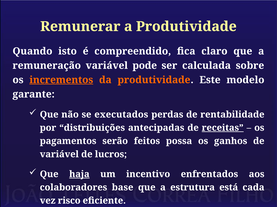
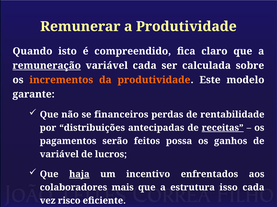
remuneração underline: none -> present (47, 66)
variável pode: pode -> cada (145, 66)
incrementos underline: present -> none (61, 80)
executados: executados -> financeiros (121, 115)
base: base -> mais (123, 188)
está: está -> isso (229, 188)
